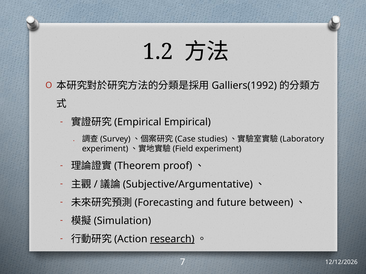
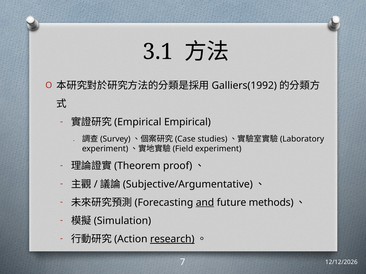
1.2: 1.2 -> 3.1 (158, 52)
and underline: none -> present (205, 203)
between: between -> methods (271, 203)
